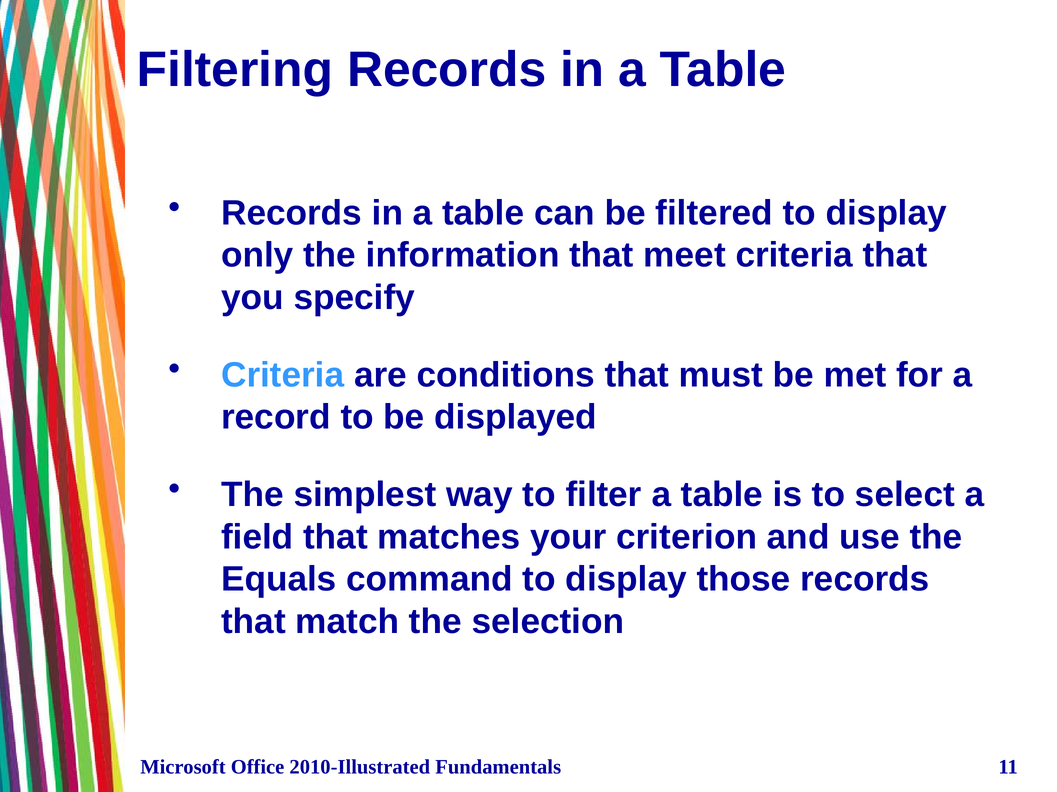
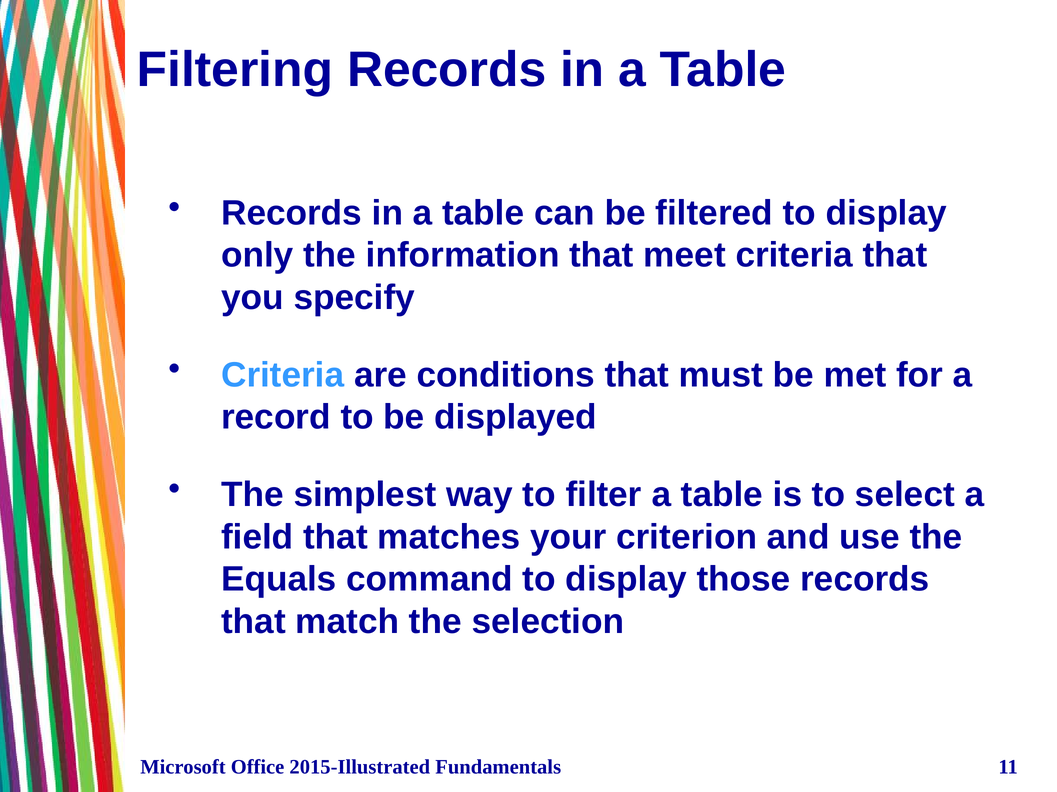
2010-Illustrated: 2010-Illustrated -> 2015-Illustrated (360, 768)
